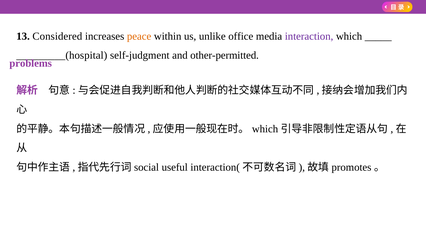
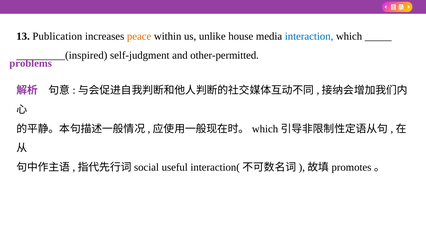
Considered: Considered -> Publication (57, 36)
office: office -> house (241, 36)
interaction colour: purple -> blue (309, 36)
_________(hospital: _________(hospital -> _________(inspired (62, 56)
